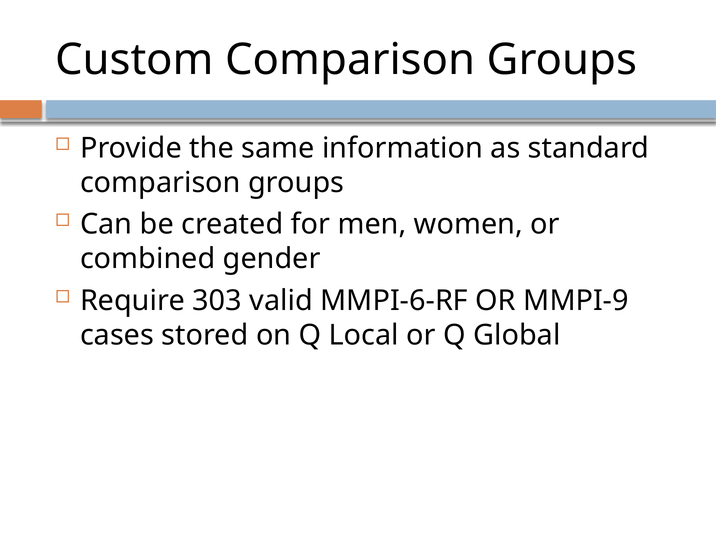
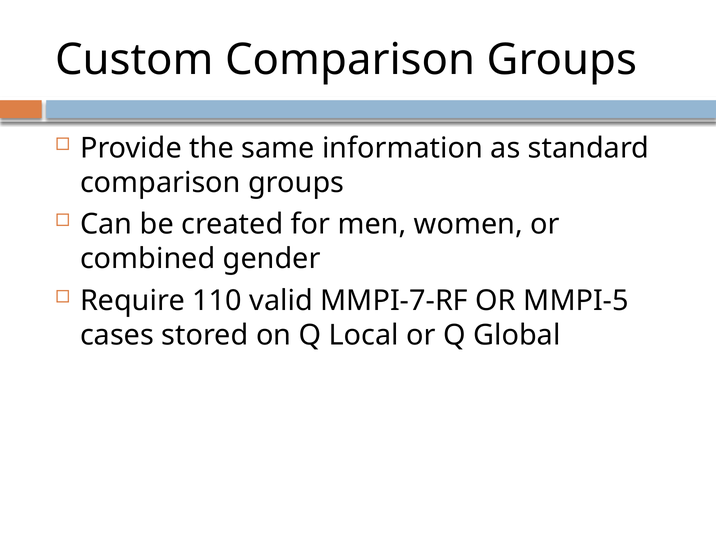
303: 303 -> 110 (217, 301)
MMPI-6-RF: MMPI-6-RF -> MMPI-7-RF (394, 301)
MMPI-9: MMPI-9 -> MMPI-5 (576, 301)
